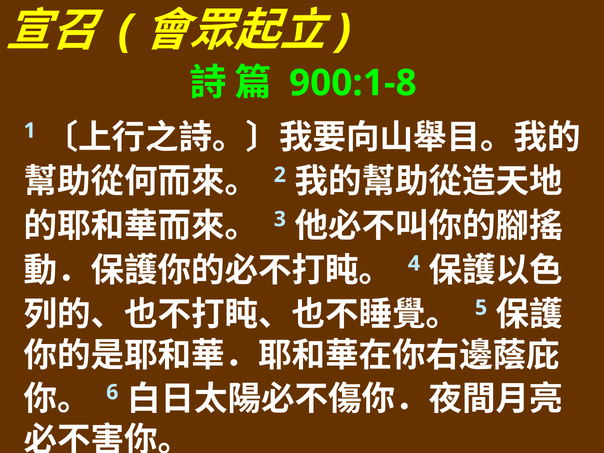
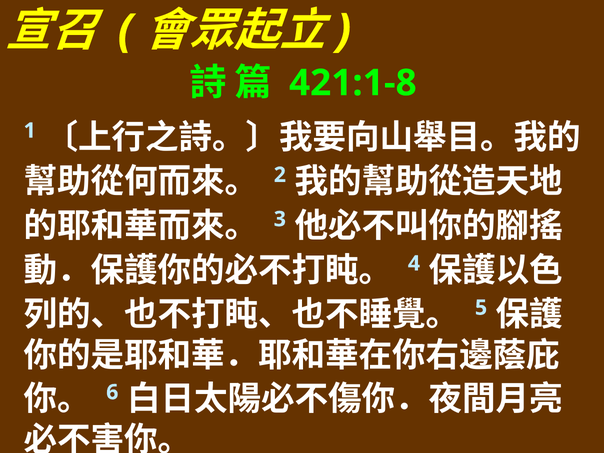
900:1-8: 900:1-8 -> 421:1-8 (353, 83)
